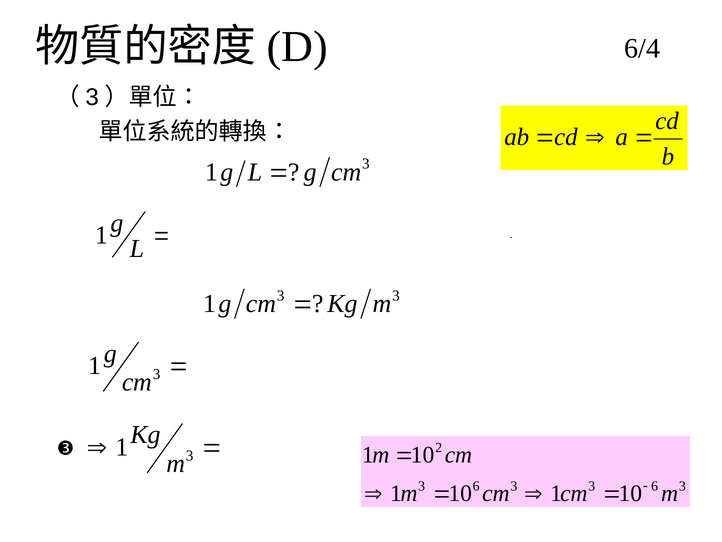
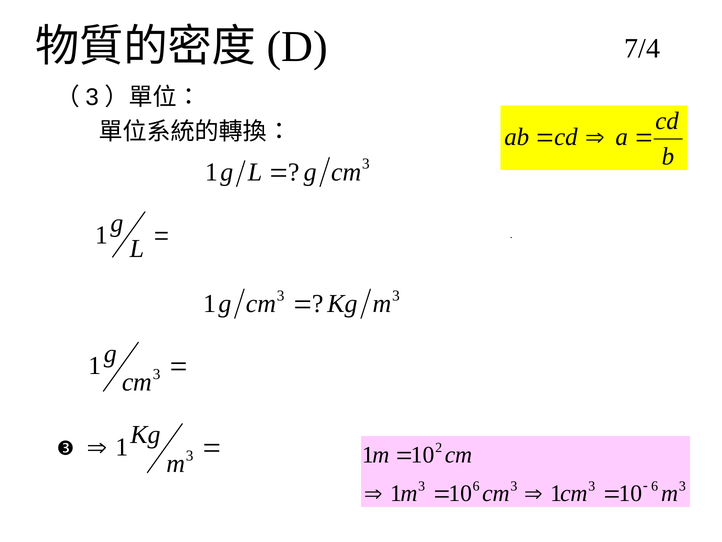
6/4: 6/4 -> 7/4 (642, 49)
